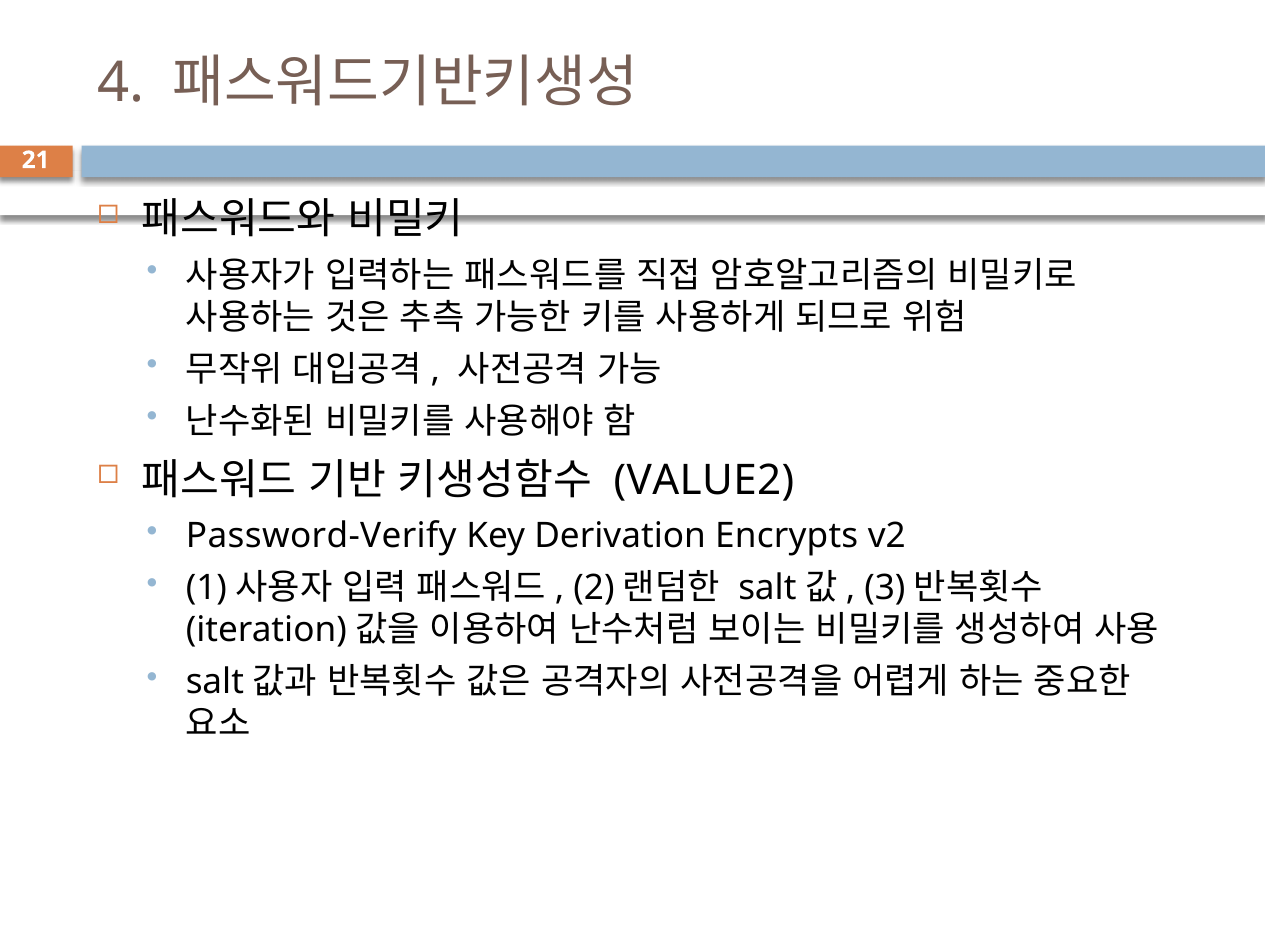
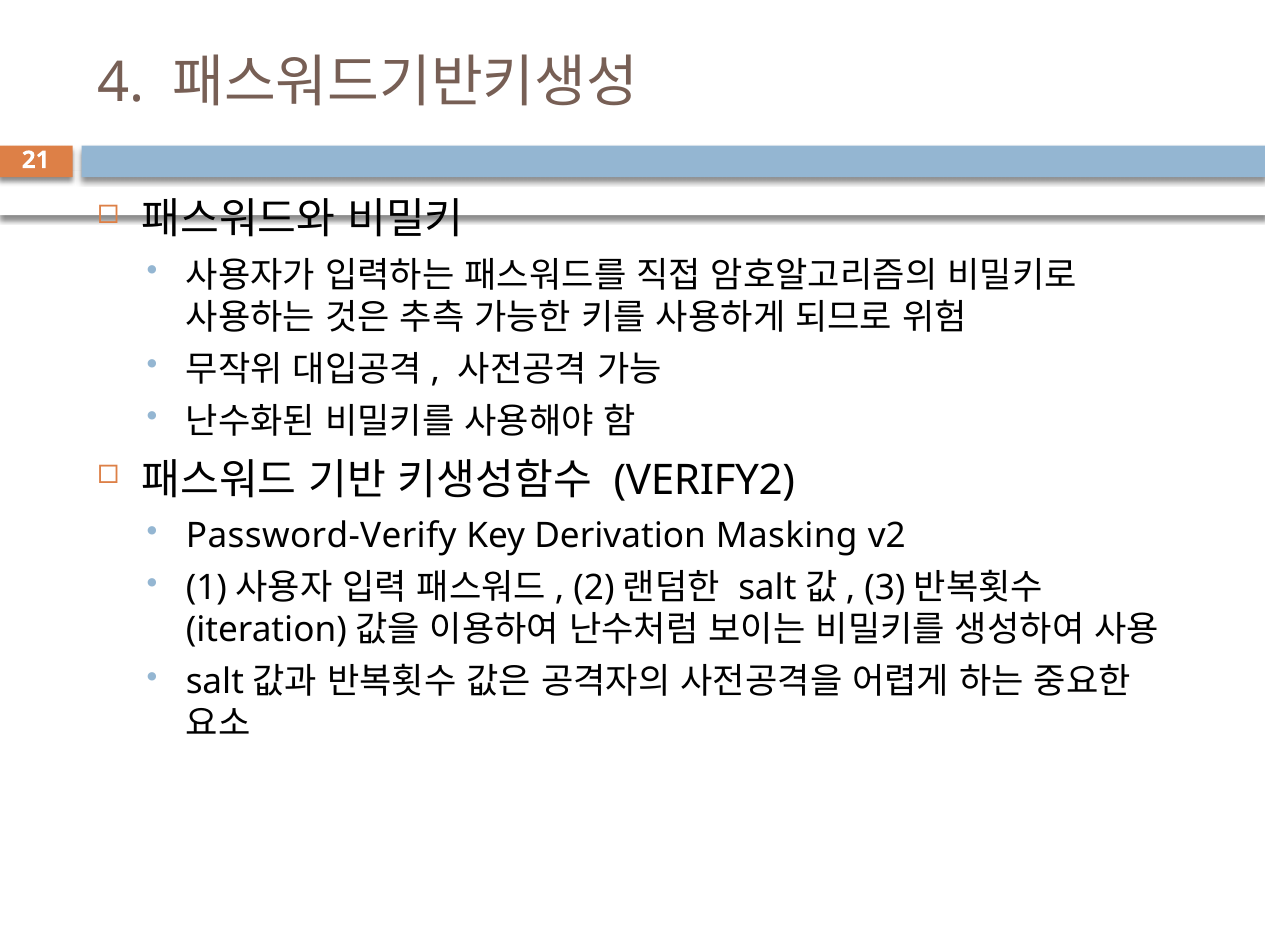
VALUE2: VALUE2 -> VERIFY2 (704, 481)
Encrypts: Encrypts -> Masking (787, 536)
